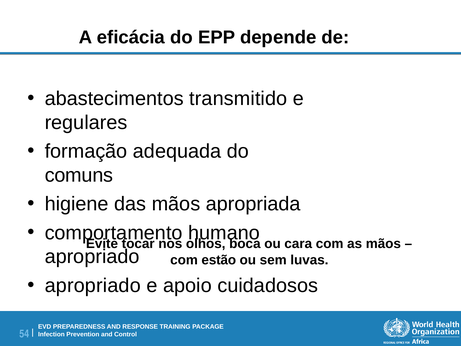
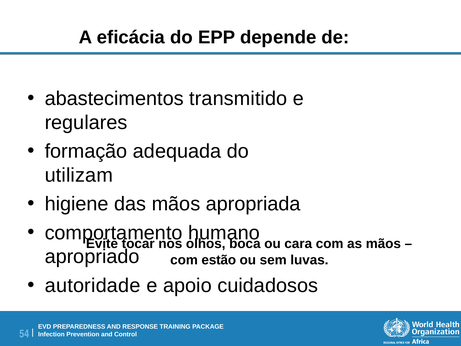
comuns: comuns -> utilizam (79, 175)
apropriado: apropriado -> autoridade (93, 285)
